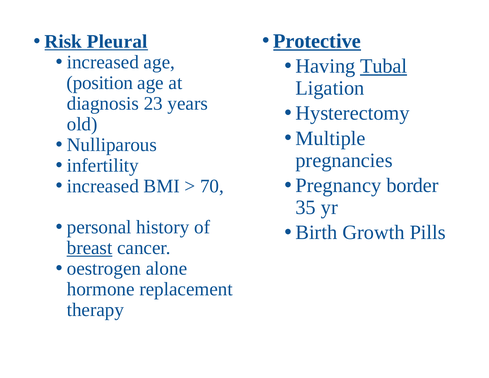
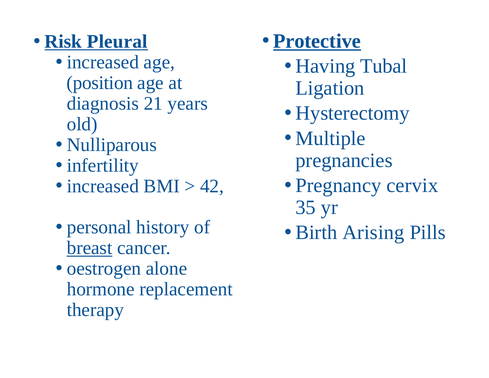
Tubal underline: present -> none (384, 66)
23: 23 -> 21 (153, 103)
border: border -> cervix (412, 185)
70: 70 -> 42 (212, 186)
Growth: Growth -> Arising (373, 232)
